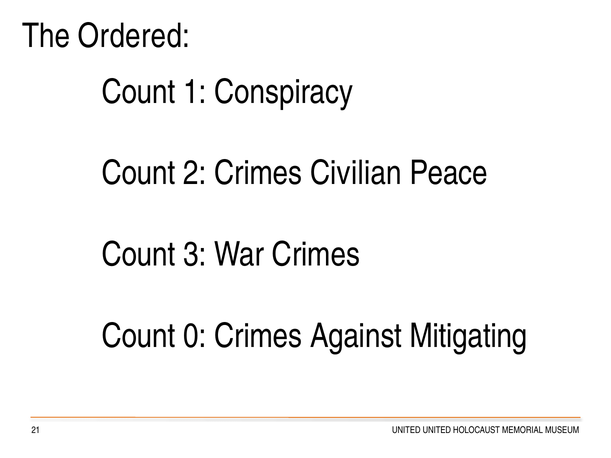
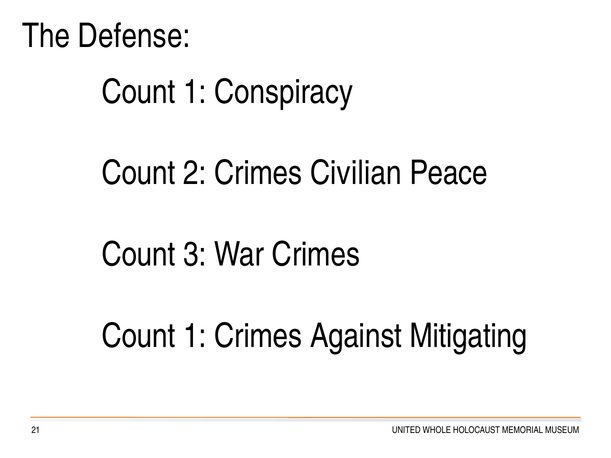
Ordered: Ordered -> Defense (134, 36)
0: 0 -> 1 (195, 336)
UNITED UNITED: UNITED -> WHOLE (437, 431)
